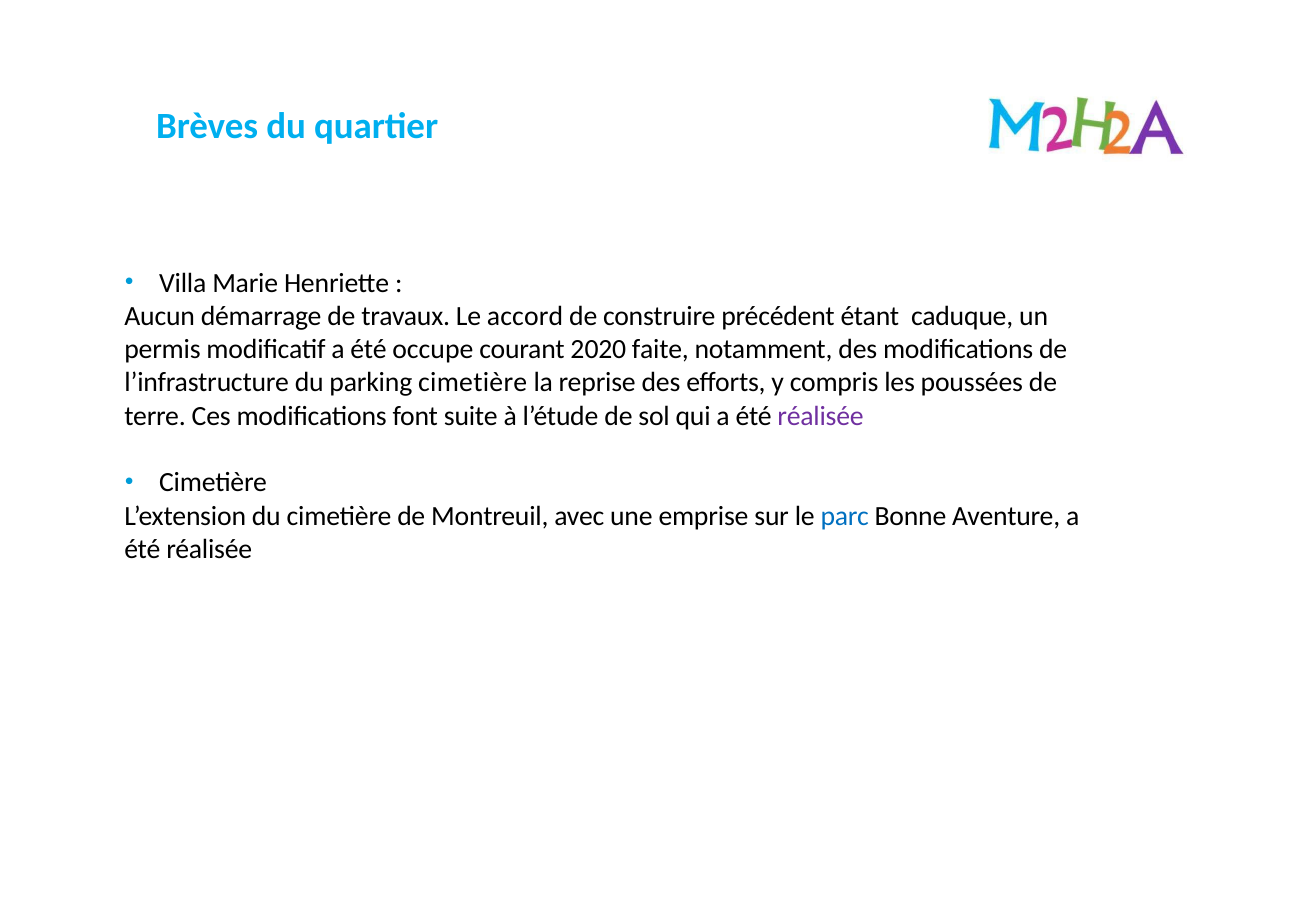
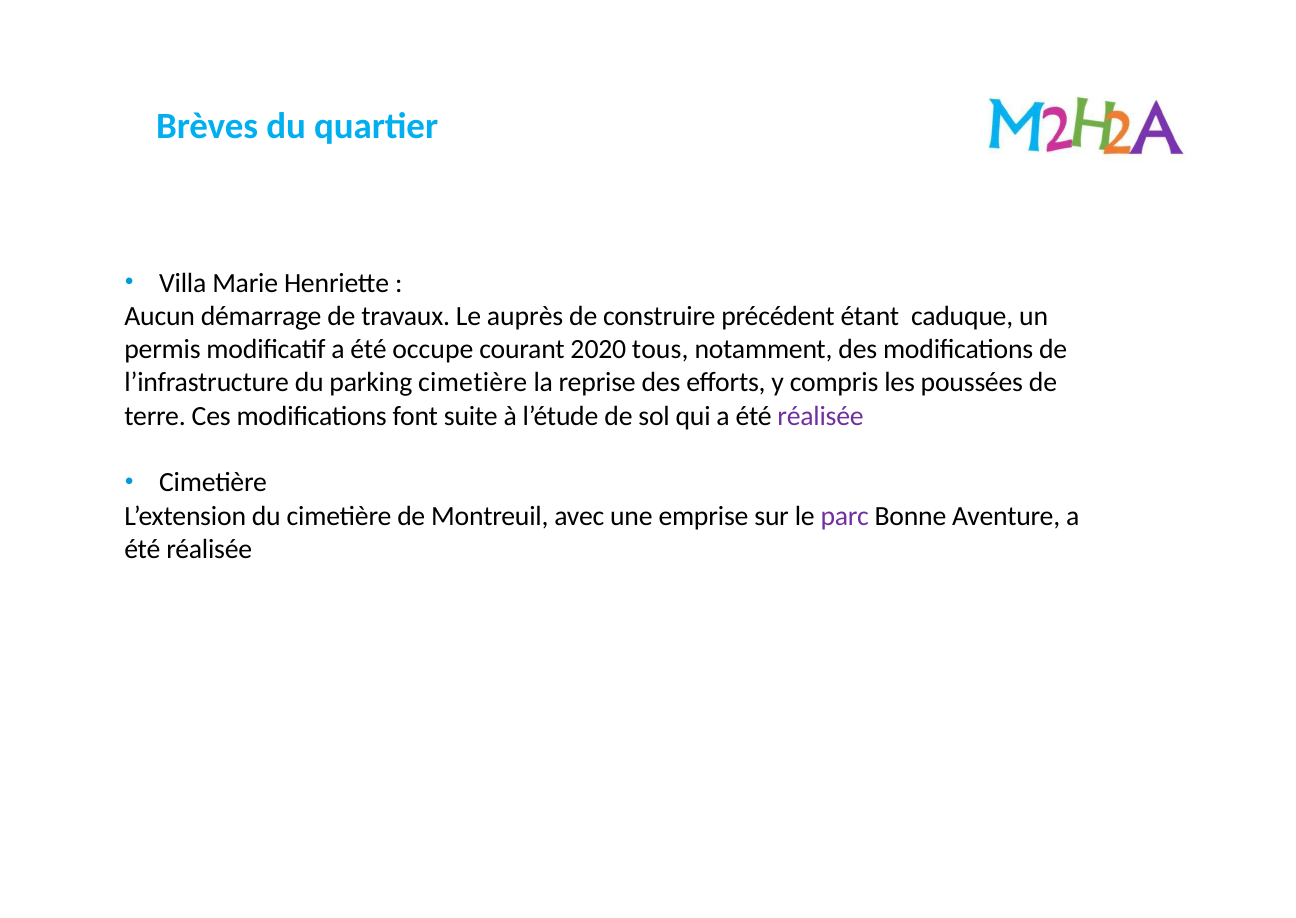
accord: accord -> auprès (525, 316)
faite: faite -> tous (660, 350)
parc colour: blue -> purple (845, 516)
